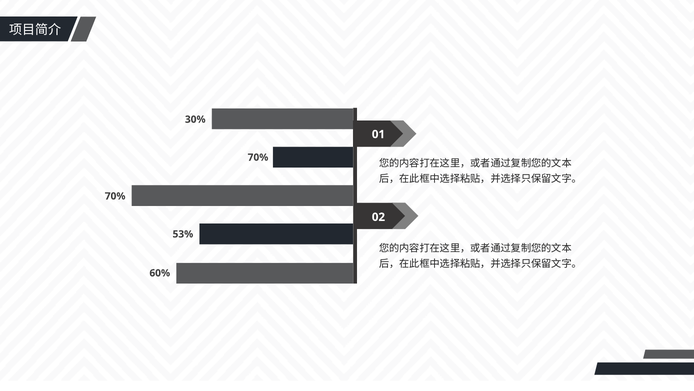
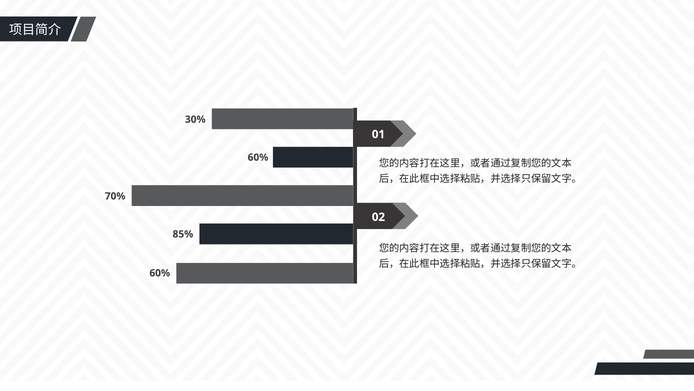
70%: 70% -> 60% (258, 157)
53%: 53% -> 85% (183, 234)
